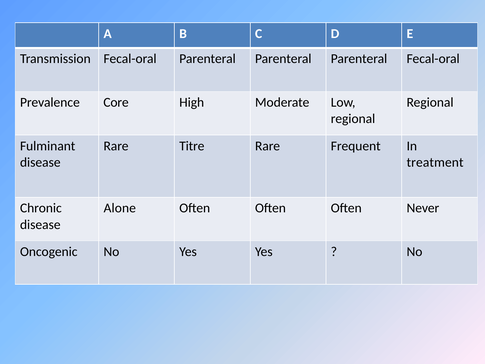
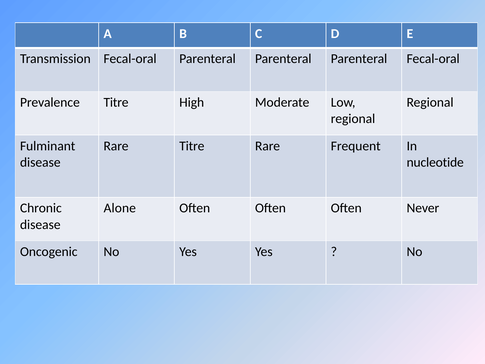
Prevalence Core: Core -> Titre (116, 102)
treatment: treatment -> nucleotide (435, 162)
